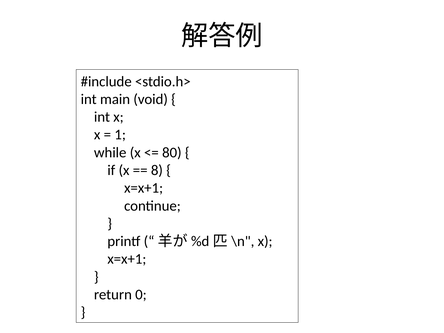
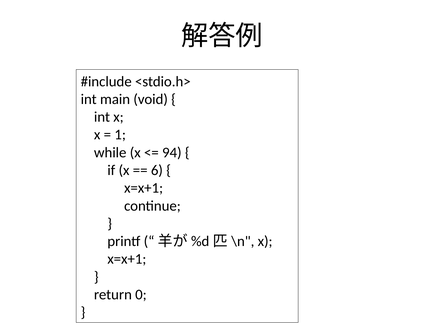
80: 80 -> 94 (172, 153)
8: 8 -> 6 (157, 170)
